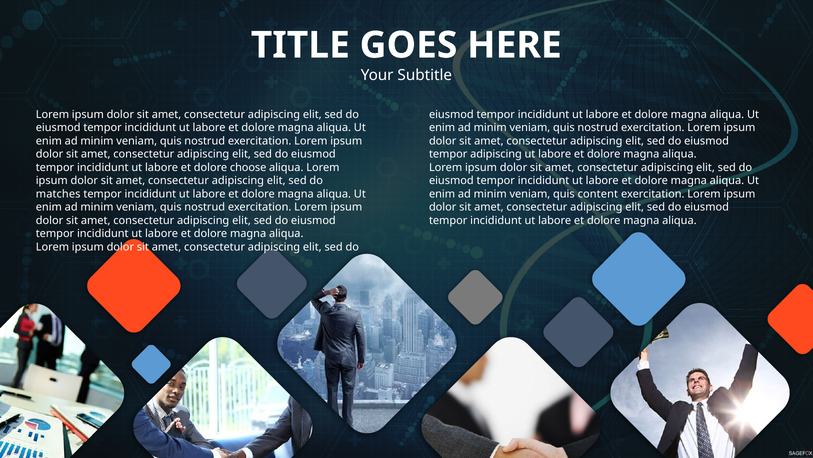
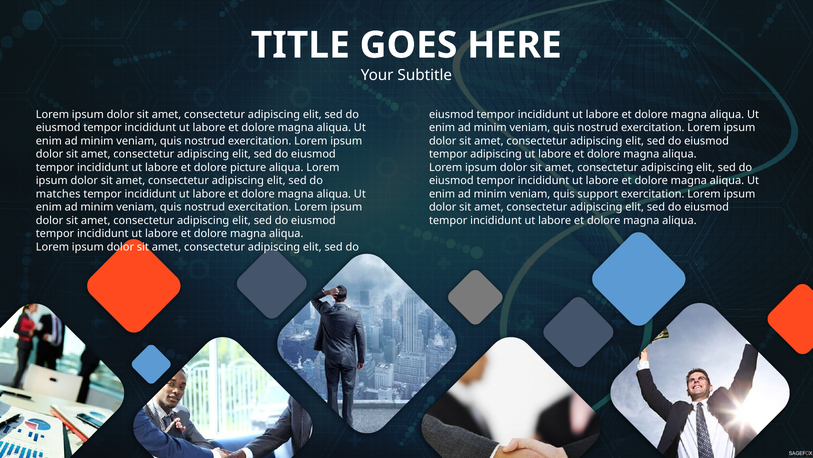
choose: choose -> picture (248, 167)
content: content -> support (598, 194)
